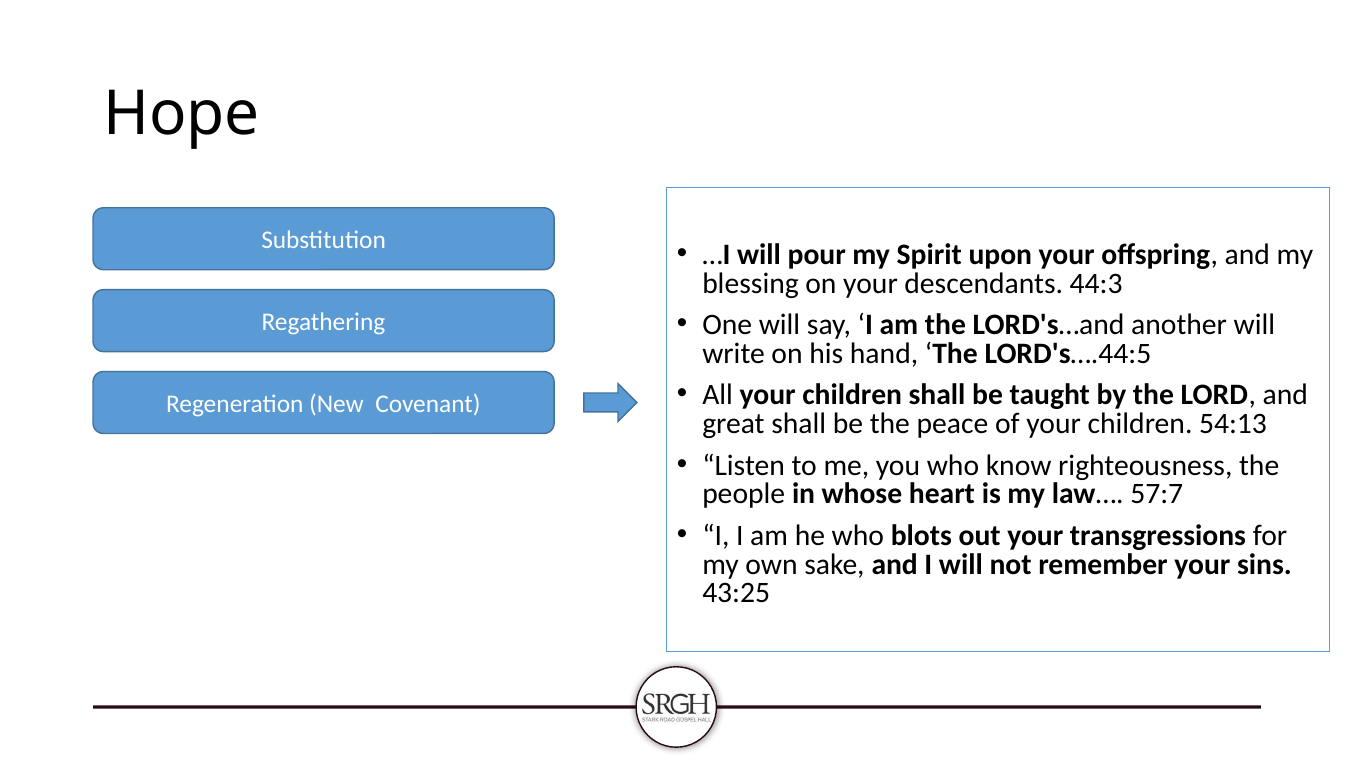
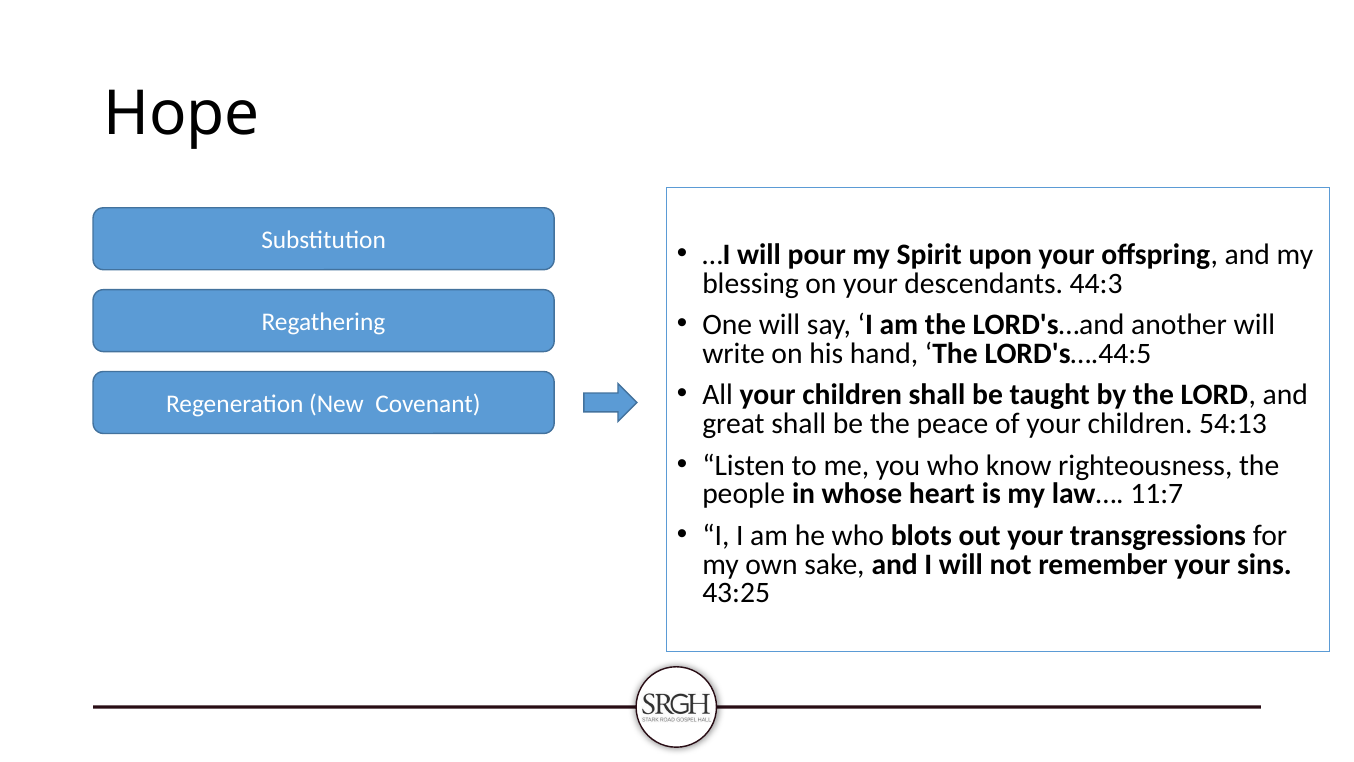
57:7: 57:7 -> 11:7 (1157, 494)
